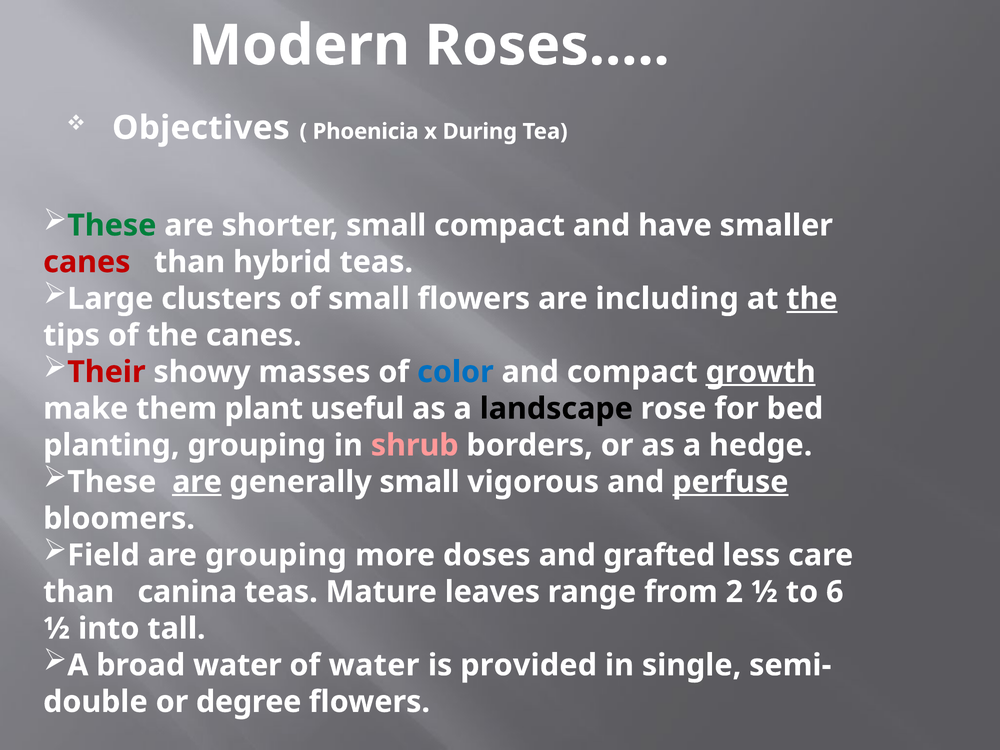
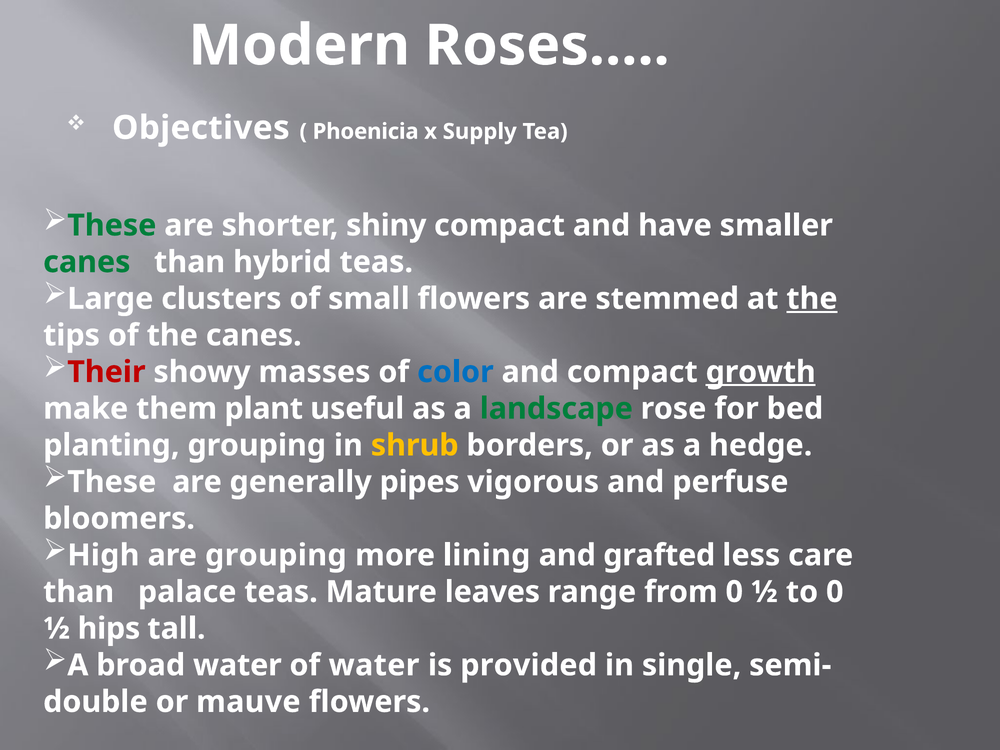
During: During -> Supply (480, 132)
shorter small: small -> shiny (386, 225)
canes colour: red -> green (87, 262)
including: including -> stemmed (667, 299)
landscape colour: black -> green (556, 409)
shrub colour: pink -> yellow (415, 445)
are underline: present -> none (197, 482)
generally small: small -> pipes (420, 482)
perfuse underline: present -> none (730, 482)
Field: Field -> High (103, 555)
doses: doses -> lining (487, 555)
canina: canina -> palace (187, 592)
from 2: 2 -> 0 (734, 592)
to 6: 6 -> 0 (835, 592)
into: into -> hips (109, 629)
degree: degree -> mauve (248, 702)
